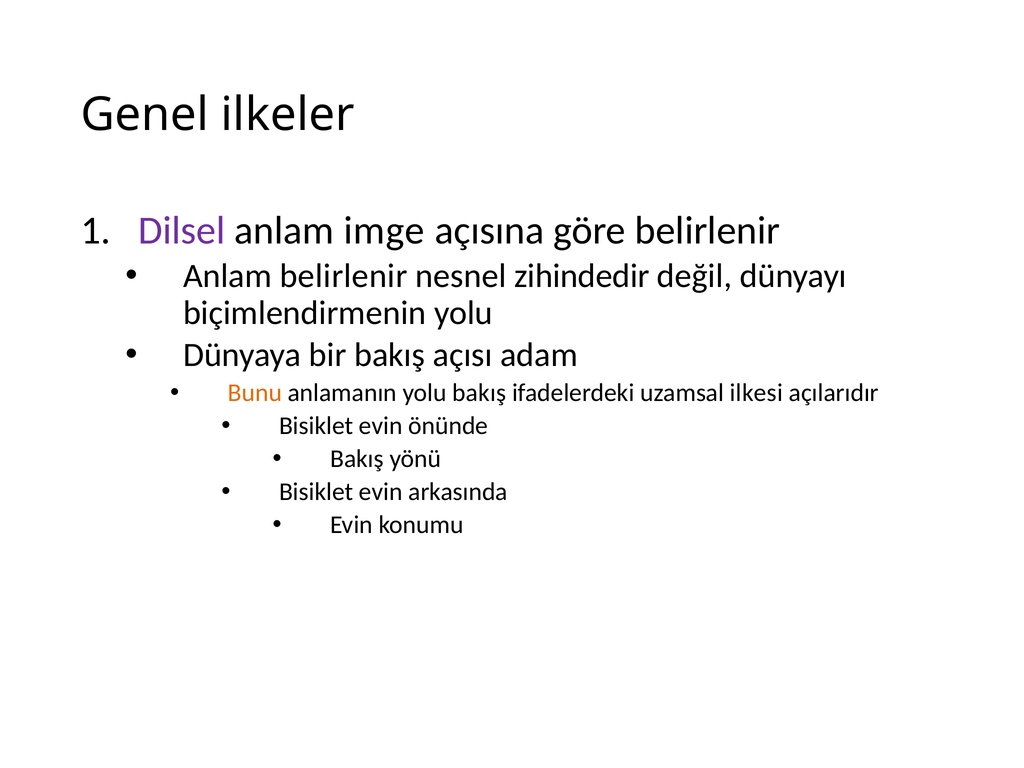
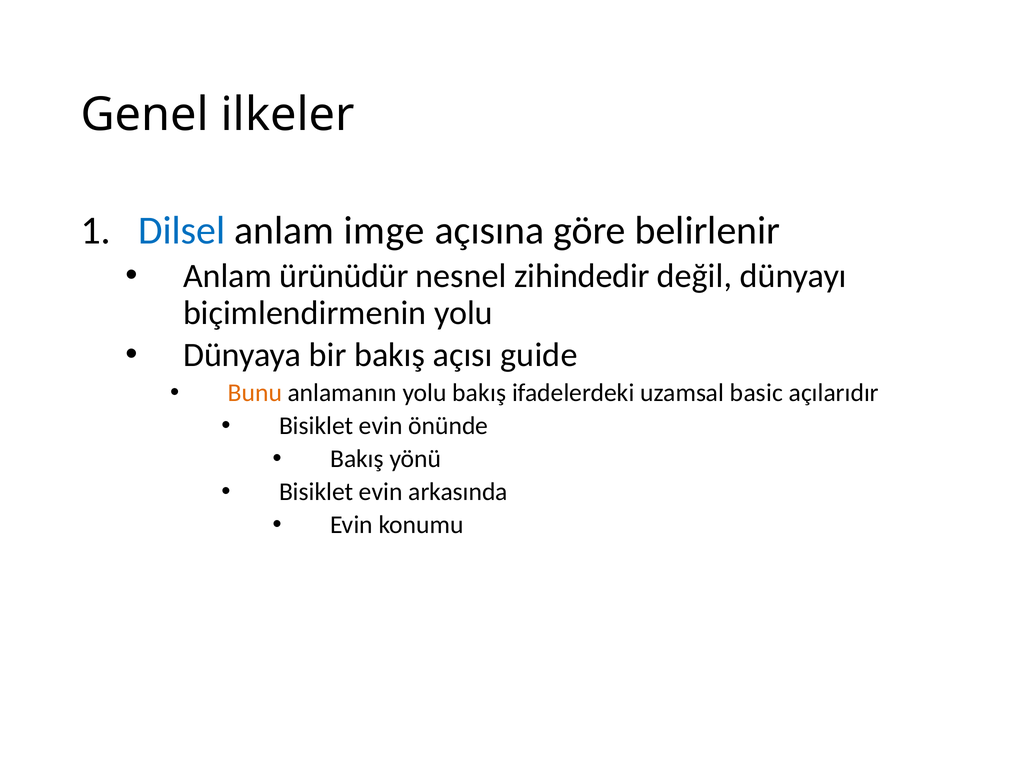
Dilsel colour: purple -> blue (182, 231)
Anlam belirlenir: belirlenir -> ürünüdür (344, 276)
adam: adam -> guide (539, 355)
ilkesi: ilkesi -> basic (756, 393)
